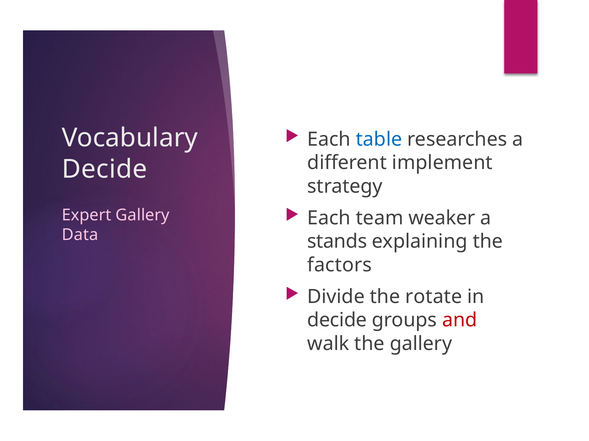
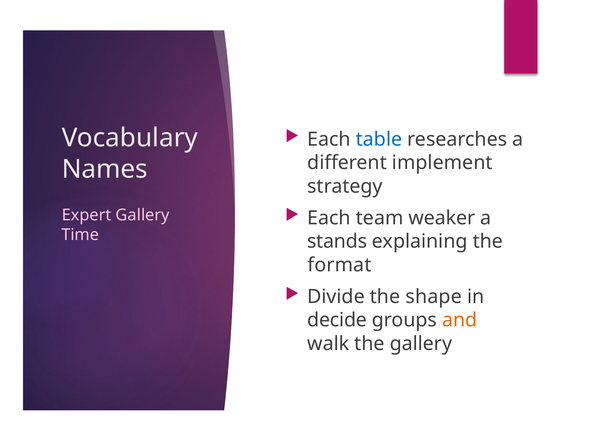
Decide: Decide -> Names (105, 170)
Data: Data -> Time (80, 235)
factors: factors -> format (340, 265)
rotate: rotate -> shape (434, 297)
and colour: red -> orange (460, 321)
